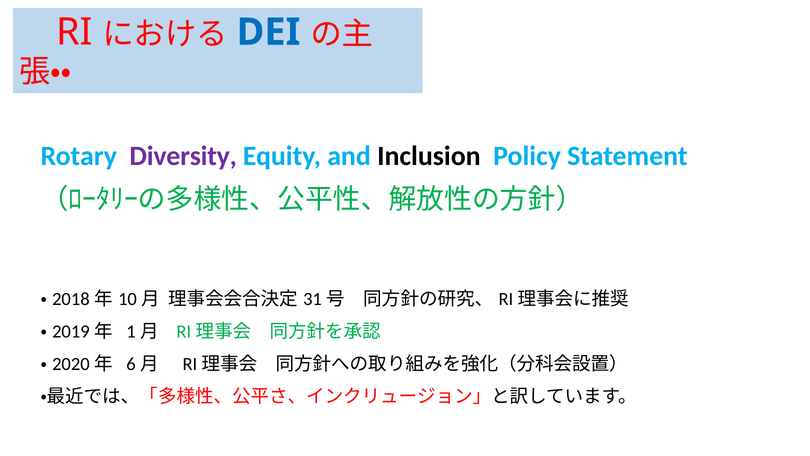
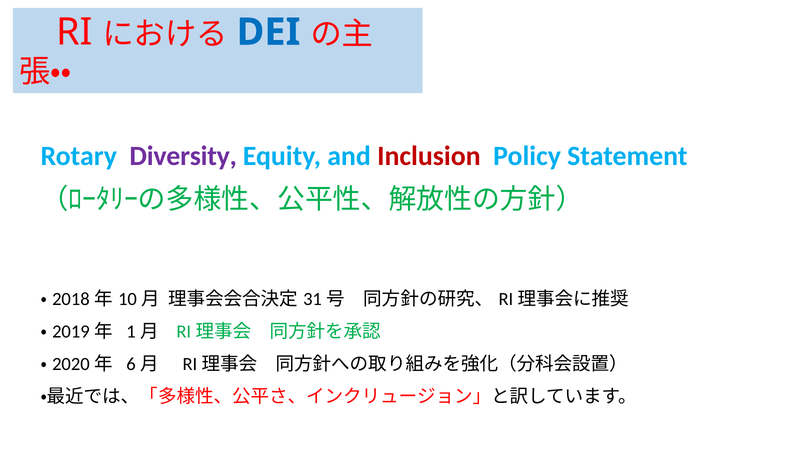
Inclusion colour: black -> red (429, 156)
